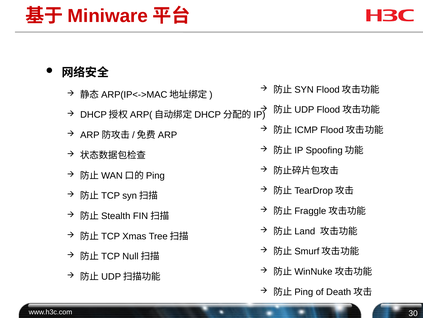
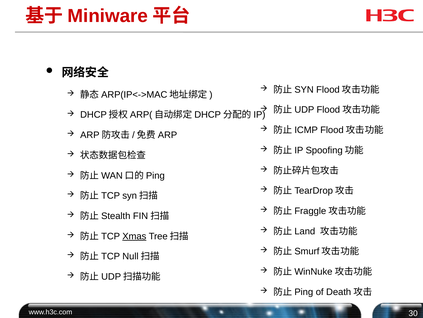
Xmas underline: none -> present (134, 236)
